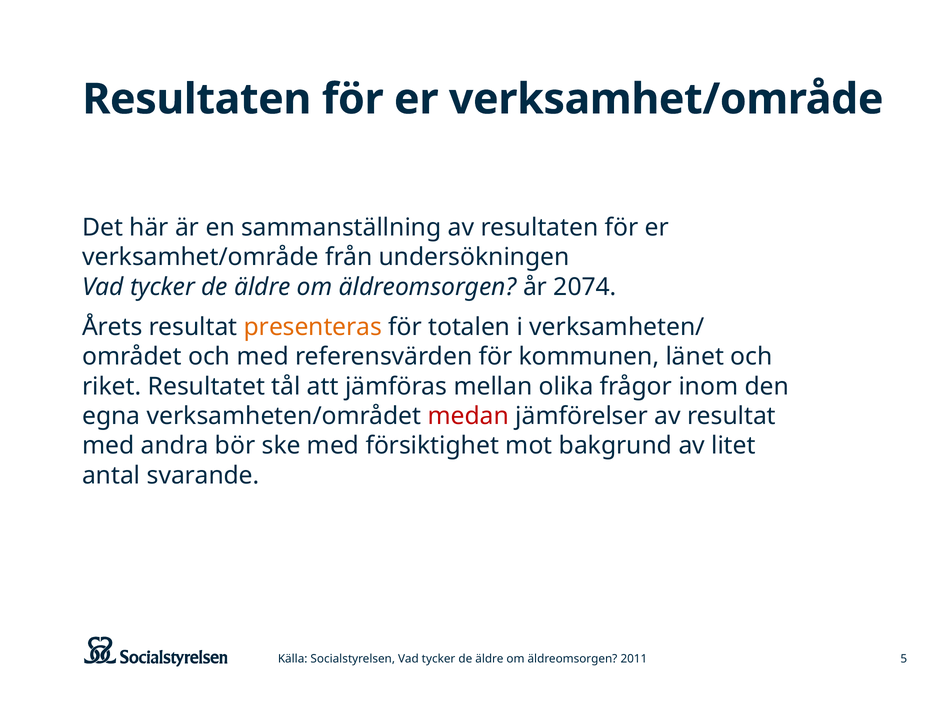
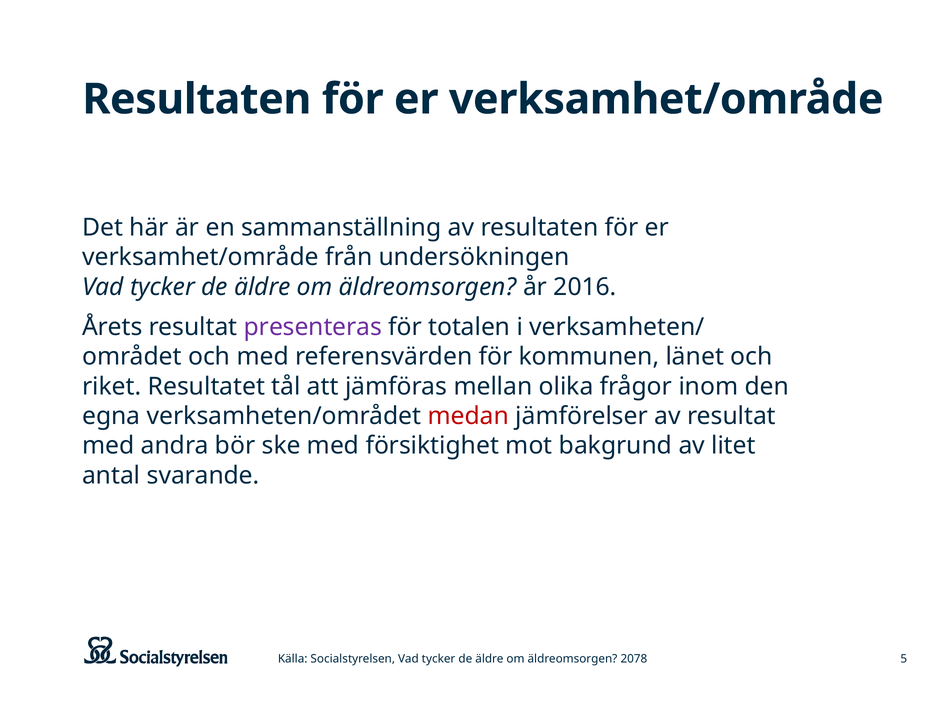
2074: 2074 -> 2016 (585, 287)
presenteras colour: orange -> purple (313, 327)
2011: 2011 -> 2078 (634, 659)
